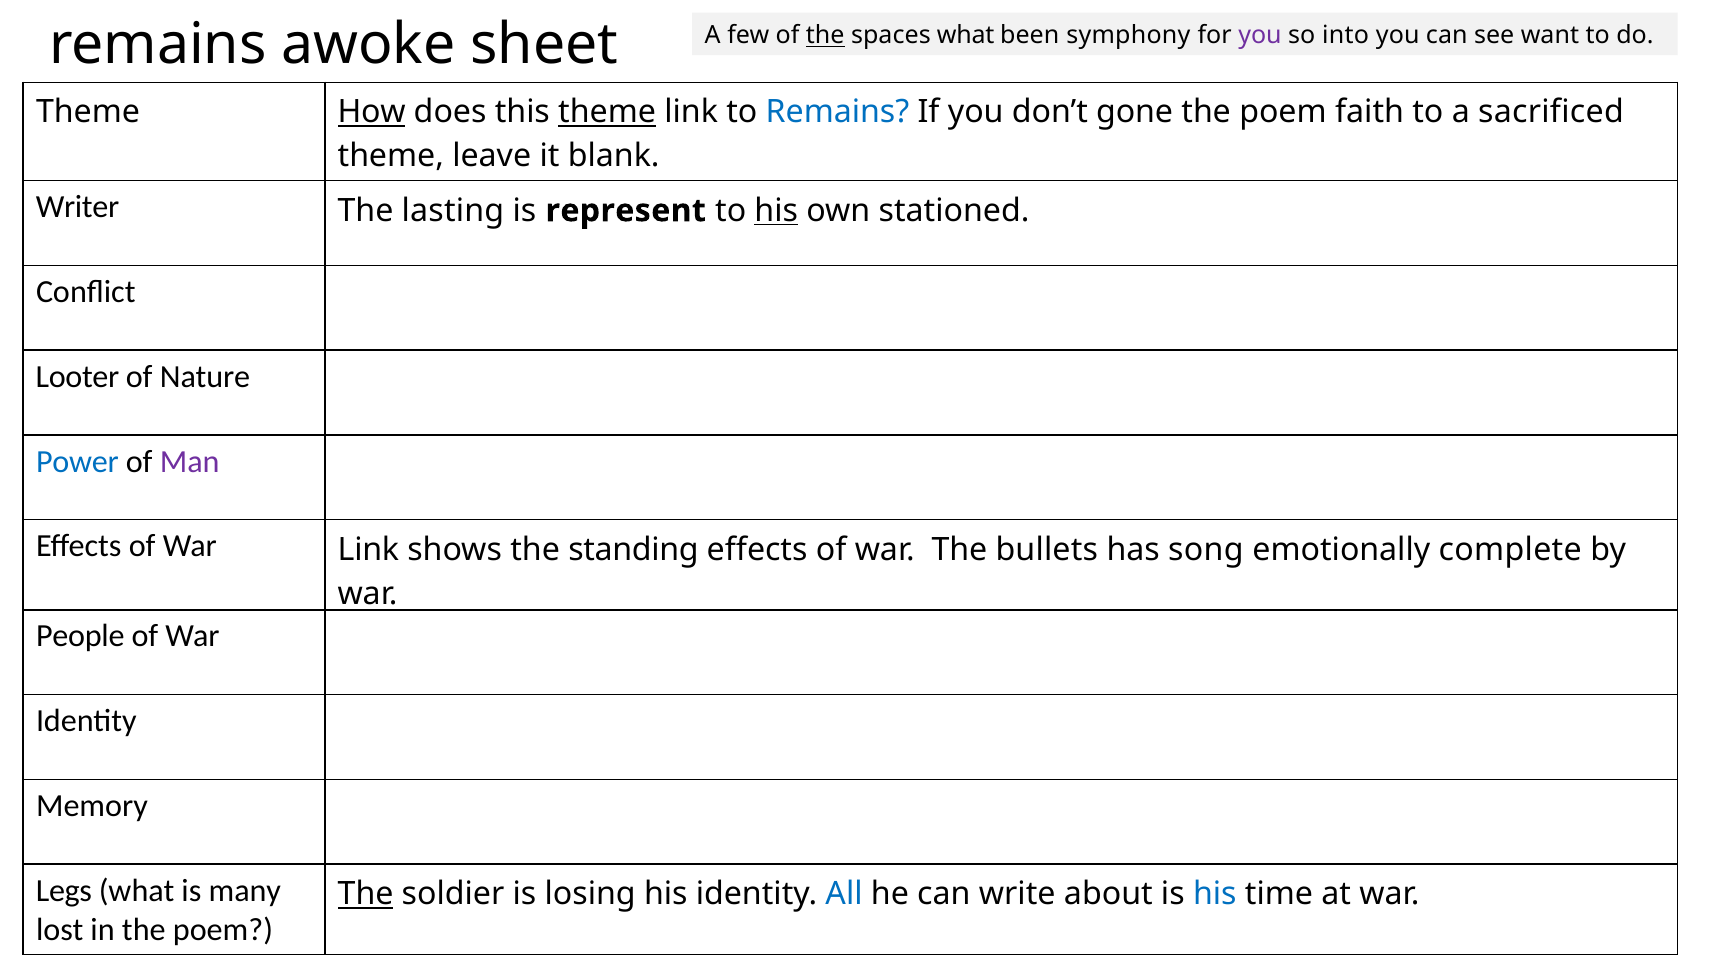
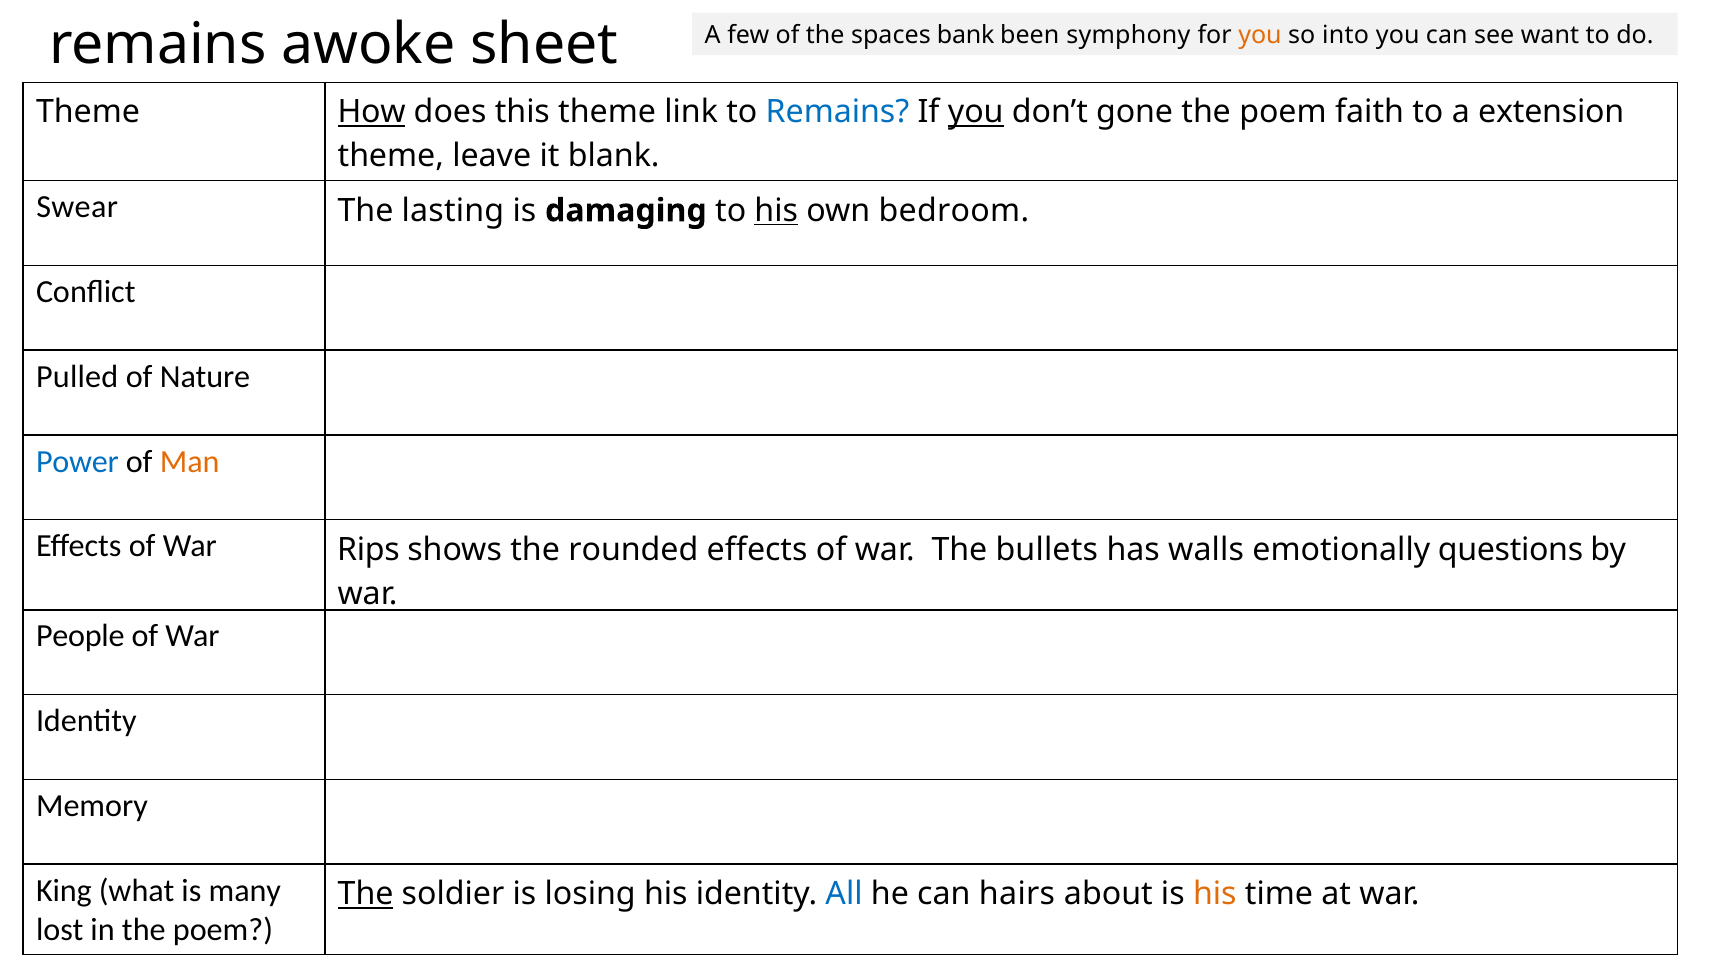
the underline: present -> none (825, 36)
spaces what: what -> bank (966, 36)
you colour: purple -> orange (1260, 36)
theme underline: present -> none (607, 112)
you underline: none -> present (976, 112)
sacrificed: sacrificed -> extension (1551, 112)
Writer: Writer -> Swear (77, 207)
represent: represent -> damaging (626, 211)
stationed: stationed -> bedroom (954, 211)
Looter: Looter -> Pulled (77, 376)
Man colour: purple -> orange (190, 461)
War Link: Link -> Rips (368, 550)
standing: standing -> rounded (633, 550)
song: song -> walls (1206, 550)
complete: complete -> questions (1511, 550)
Legs: Legs -> King (64, 890)
write: write -> hairs (1017, 894)
his colour: blue -> orange (1215, 894)
